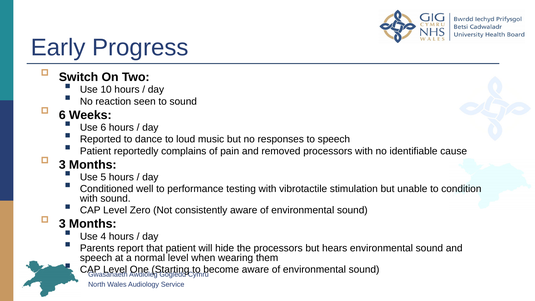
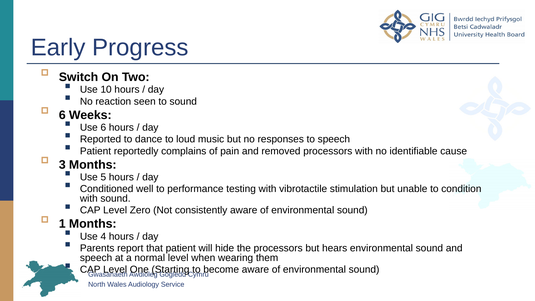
3: 3 -> 1 (62, 224)
